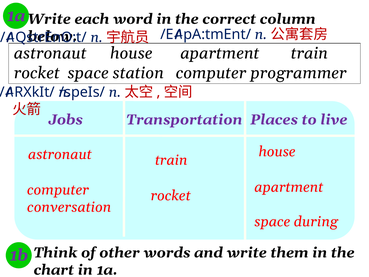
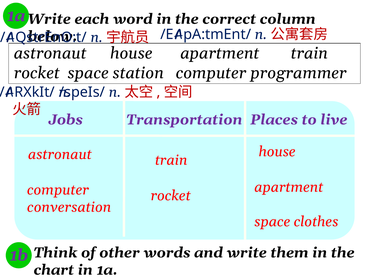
during: during -> clothes (316, 221)
